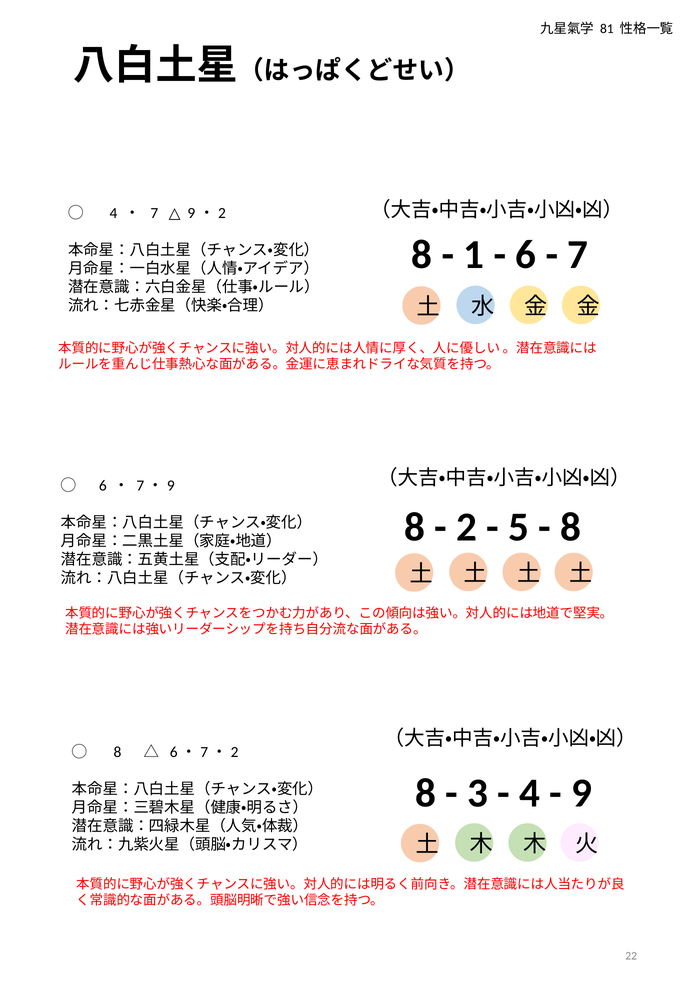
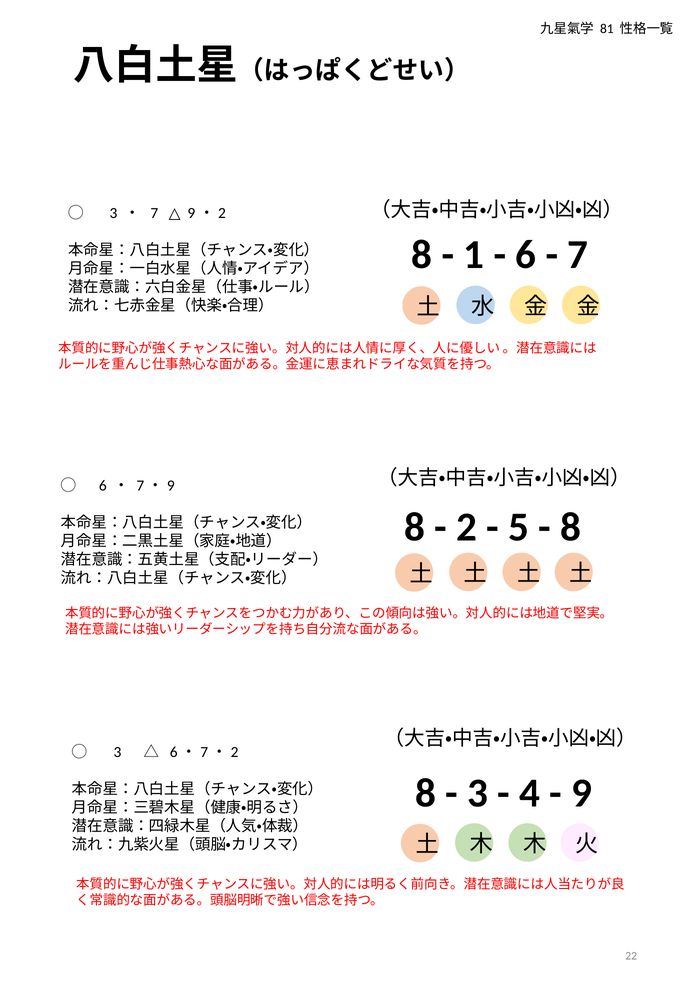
4: 4 -> 3 (114, 213)
8: 8 -> 3 (117, 752)
